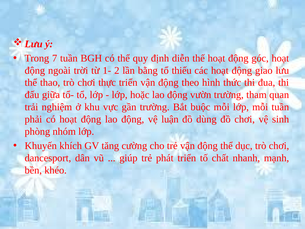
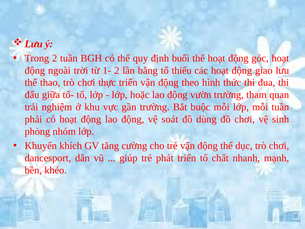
Trong 7: 7 -> 2 (55, 58)
diễn: diễn -> buổi (181, 58)
luận: luận -> soát (170, 119)
